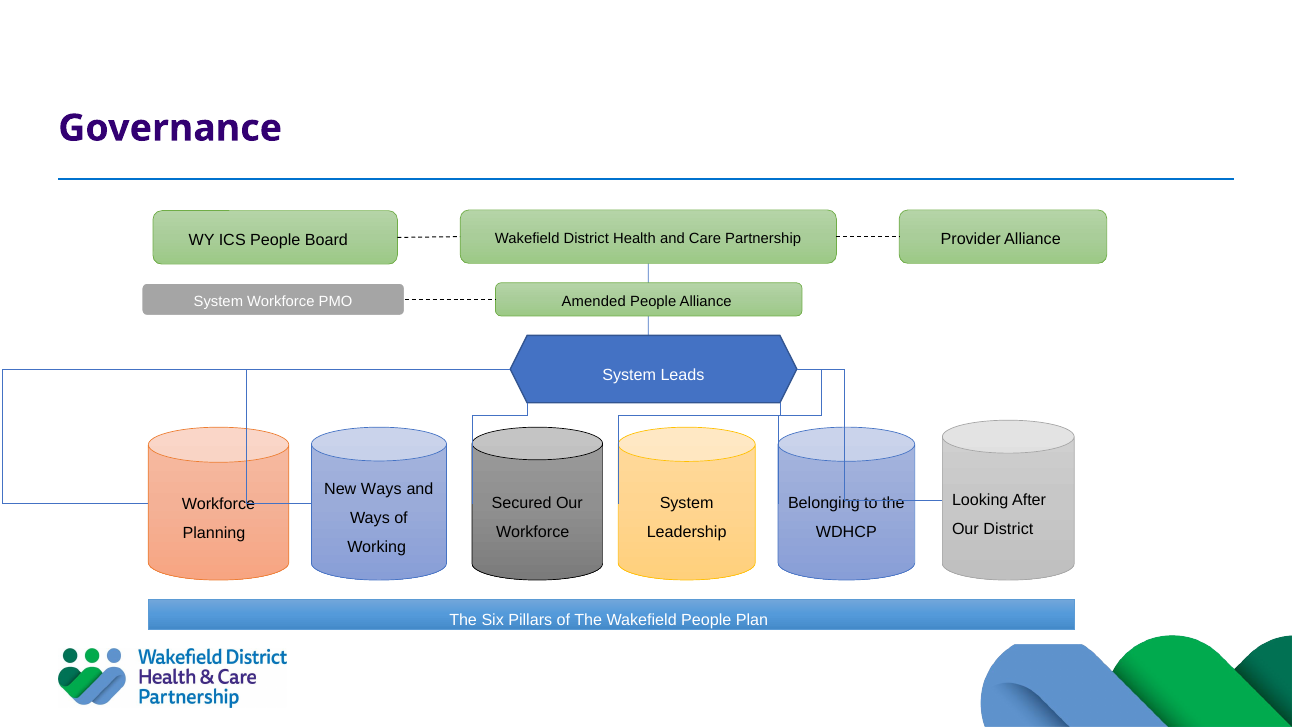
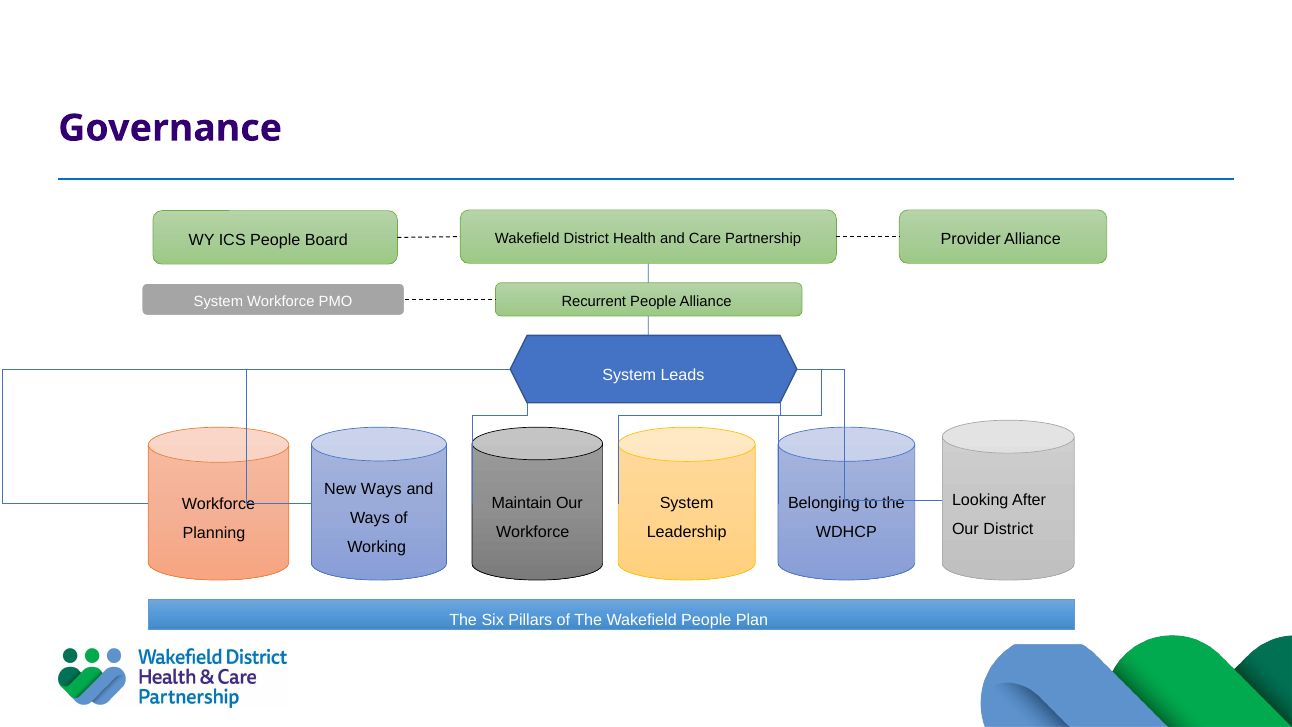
Amended: Amended -> Recurrent (594, 302)
Secured: Secured -> Maintain (522, 503)
